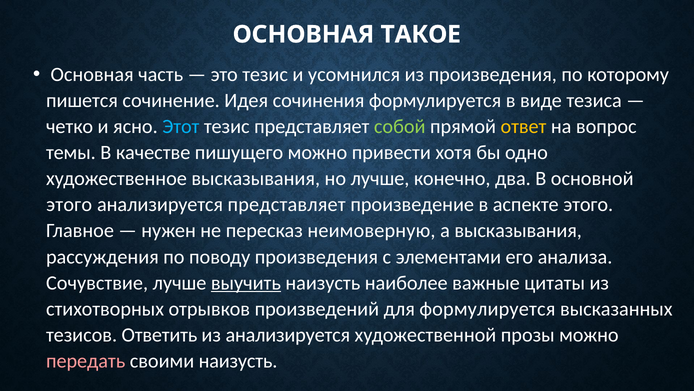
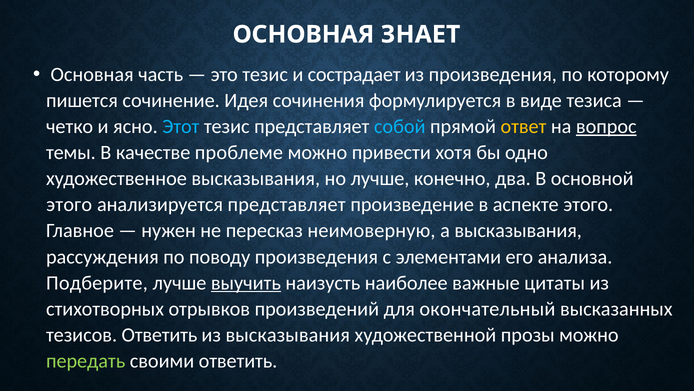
ТАКОЕ: ТАКОЕ -> ЗНАЕТ (421, 34)
усомнился: усомнился -> сострадает (354, 74)
собой colour: light green -> light blue (400, 126)
вопрос underline: none -> present (606, 126)
пишущего: пишущего -> проблеме (239, 152)
Сочувствие: Сочувствие -> Подберите (97, 282)
для формулируется: формулируется -> окончательный (487, 308)
из анализируется: анализируется -> высказывания (288, 334)
передать colour: pink -> light green (86, 360)
своими наизусть: наизусть -> ответить (238, 360)
